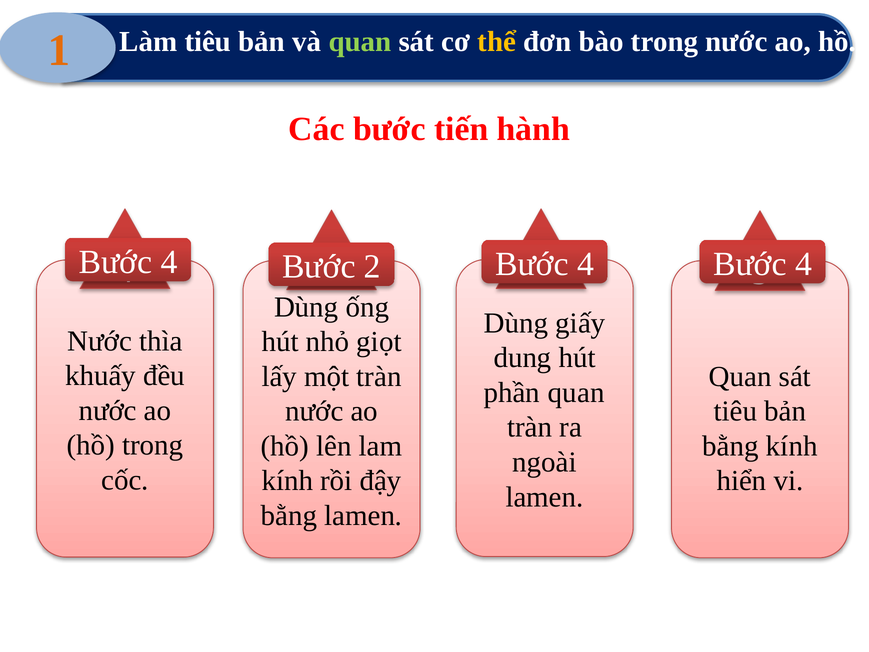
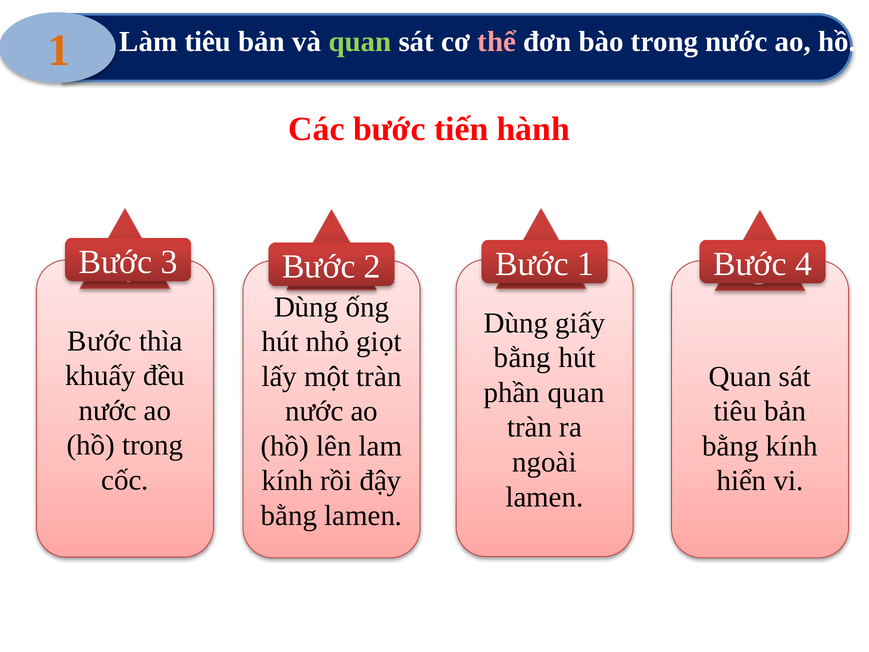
thể colour: yellow -> pink (497, 42)
4: 4 -> 3 (169, 262)
4: 4 -> 1 (586, 264)
Nước: Nước -> Bước (99, 341)
dung: dung -> bằng (522, 358)
